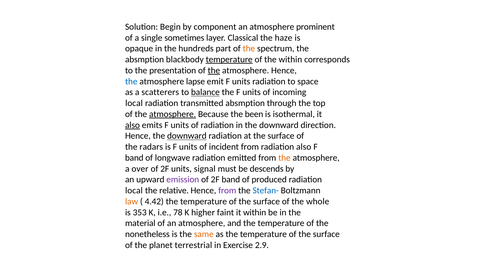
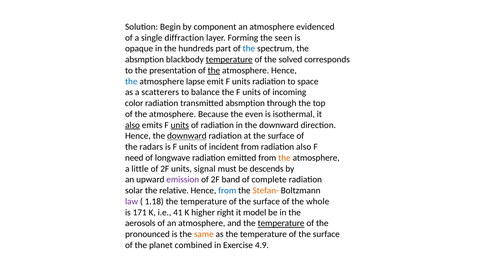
prominent: prominent -> evidenced (315, 27)
sometimes: sometimes -> diffraction (184, 38)
Classical: Classical -> Forming (243, 38)
haze: haze -> seen (284, 38)
the colour: orange -> blue (249, 49)
the within: within -> solved (290, 60)
balance underline: present -> none (205, 92)
local: local -> color (134, 103)
atmosphere underline: present -> none (173, 114)
been: been -> even (254, 114)
units underline: none -> present (180, 125)
band: band -> need (134, 158)
over: over -> little (140, 169)
produced: produced -> complete (269, 180)
local: local -> solar (134, 191)
from colour: purple -> blue (227, 191)
Stefan- colour: blue -> orange (266, 191)
law colour: orange -> purple (132, 202)
4.42: 4.42 -> 1.18 (154, 202)
353: 353 -> 171 (140, 213)
78: 78 -> 41 (178, 213)
faint: faint -> right (226, 213)
it within: within -> model (255, 213)
material: material -> aerosols (140, 224)
temperature underline: none -> present (281, 224)
nonetheless: nonetheless -> pronounced (147, 235)
terrestrial: terrestrial -> combined (193, 245)
2.9: 2.9 -> 4.9 (262, 245)
